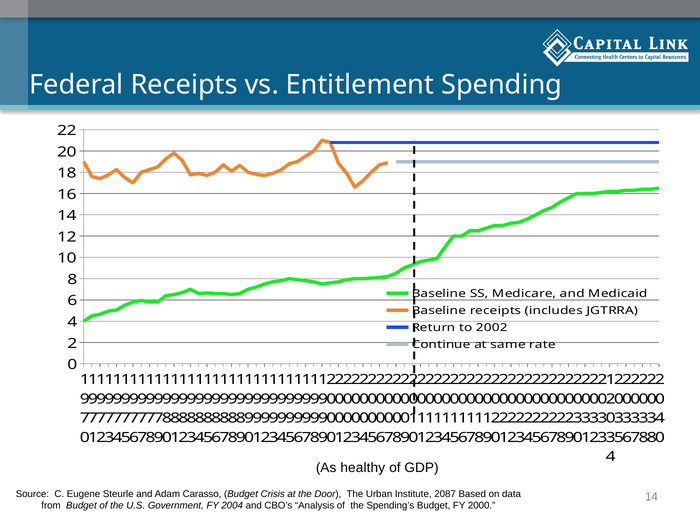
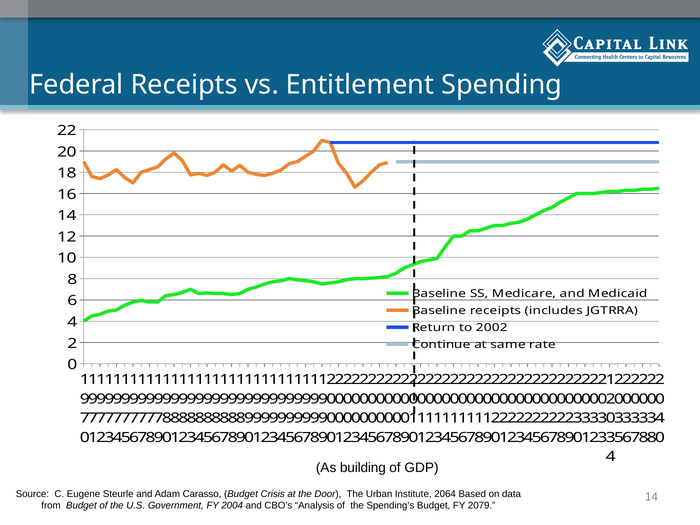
healthy: healthy -> building (363, 468)
2087: 2087 -> 2064 (445, 494)
2000: 2000 -> 2079 (482, 506)
